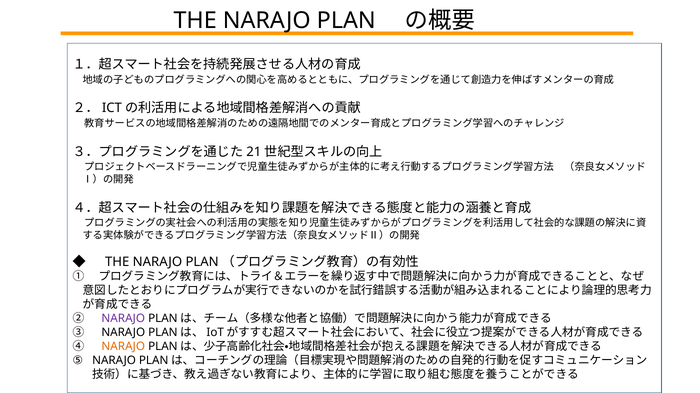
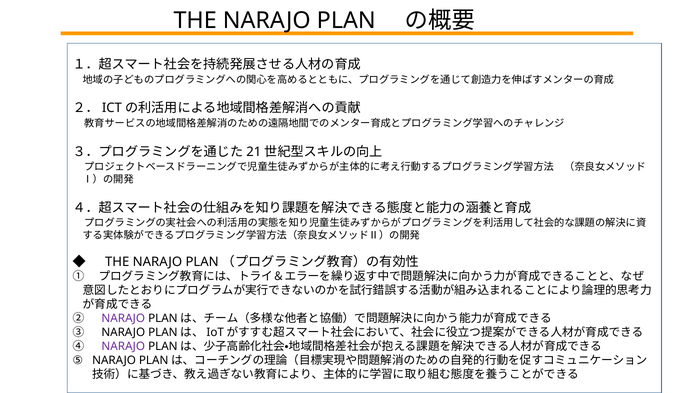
NARAJO colour: orange -> purple (123, 347)
